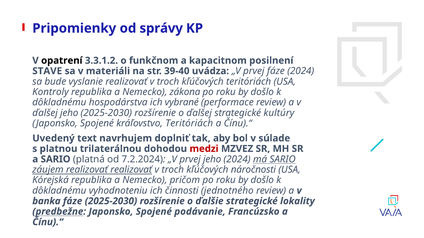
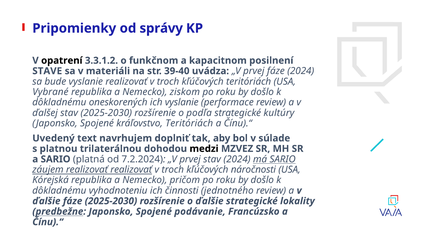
Kontroly: Kontroly -> Vybrané (50, 92)
zákona: zákona -> ziskom (185, 92)
hospodárstva: hospodárstva -> oneskorených (118, 103)
ich vybrané: vybrané -> vyslanie (182, 103)
ďalšej jeho: jeho -> stav (69, 113)
o ďalšej: ďalšej -> podľa (199, 113)
medzi colour: red -> black (204, 149)
prvej jeho: jeho -> stav (212, 159)
banka: banka -> ďalšie (46, 201)
